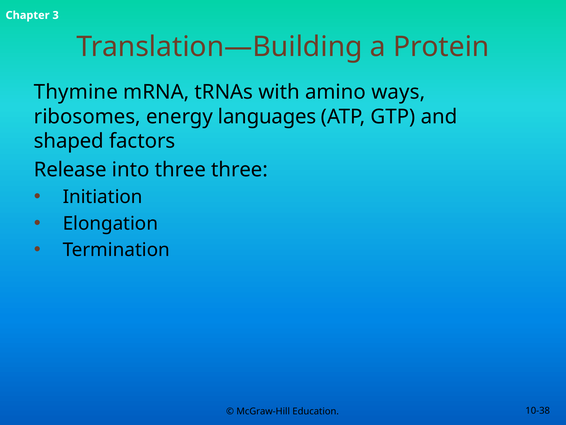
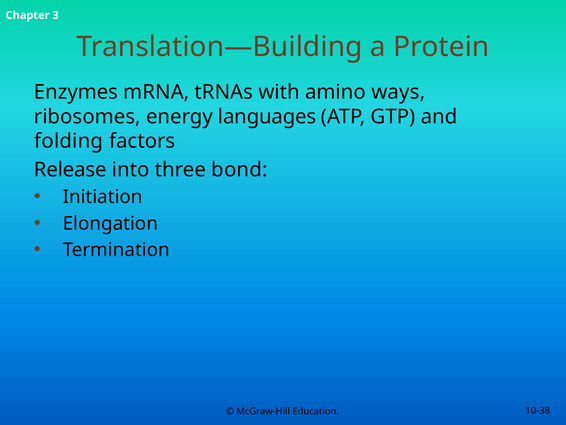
Thymine: Thymine -> Enzymes (76, 92)
shaped: shaped -> folding (69, 141)
three three: three -> bond (239, 170)
